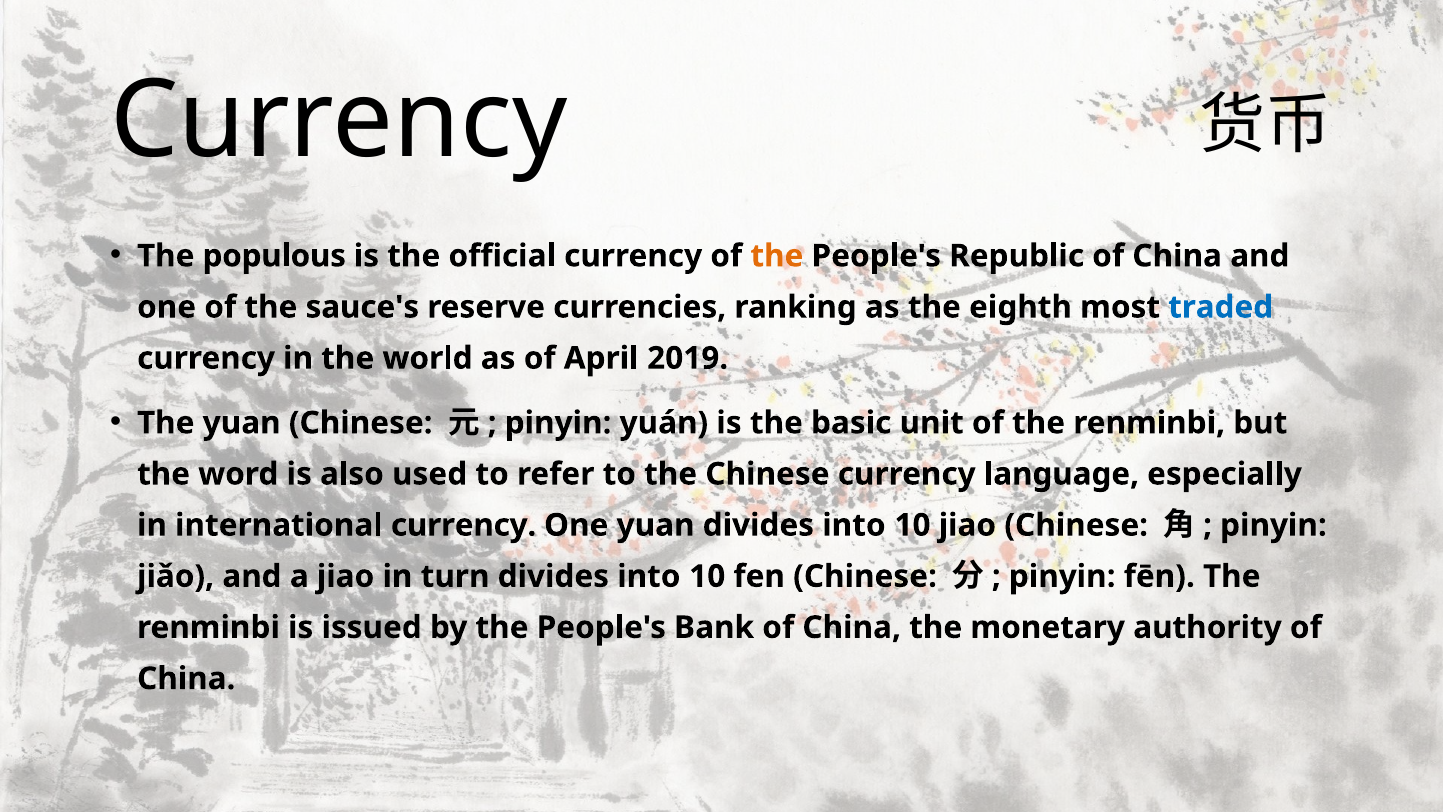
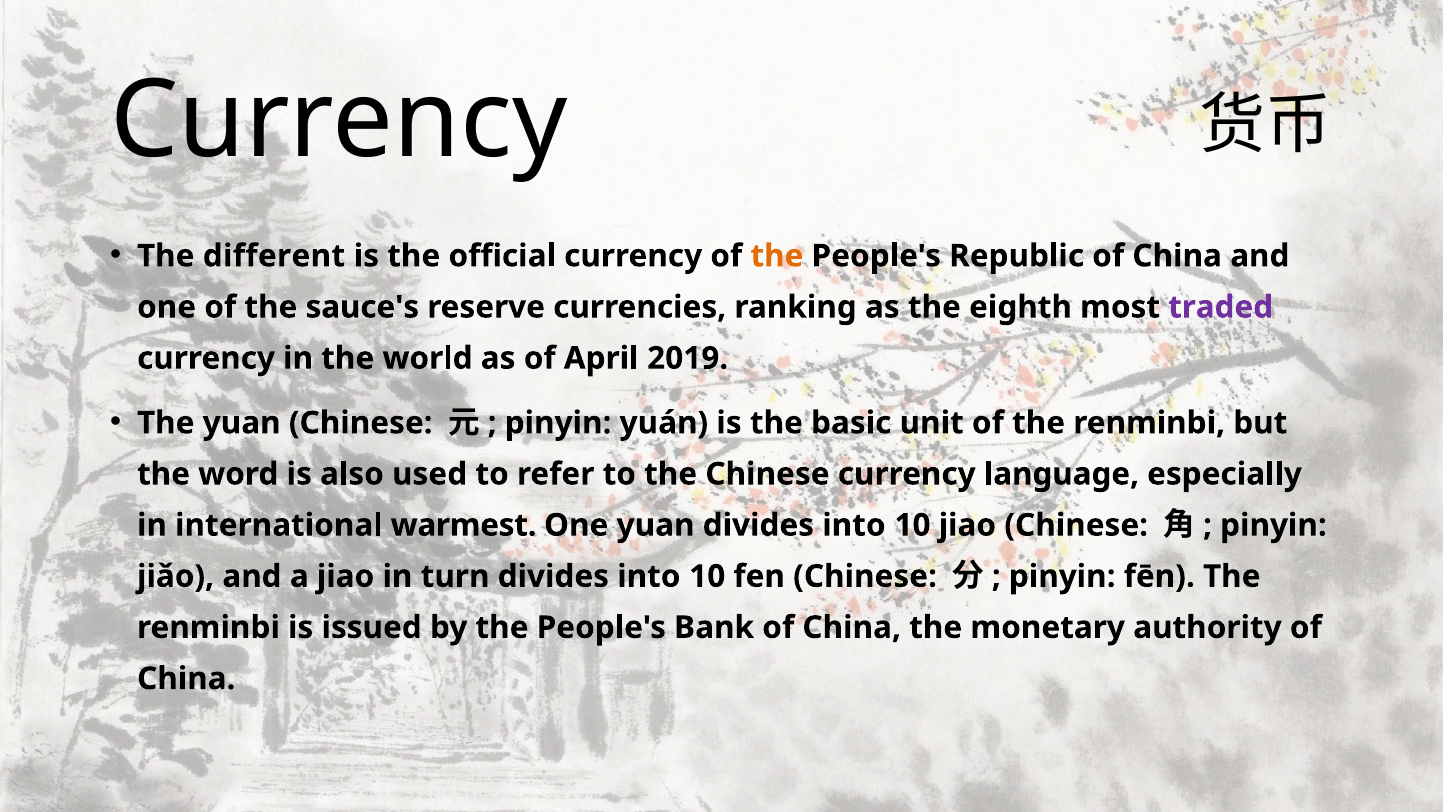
populous: populous -> different (274, 256)
traded colour: blue -> purple (1221, 307)
international currency: currency -> warmest (464, 525)
